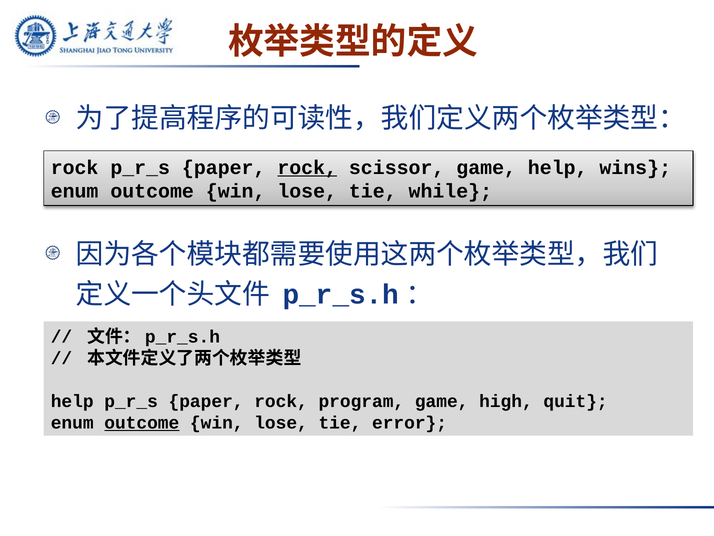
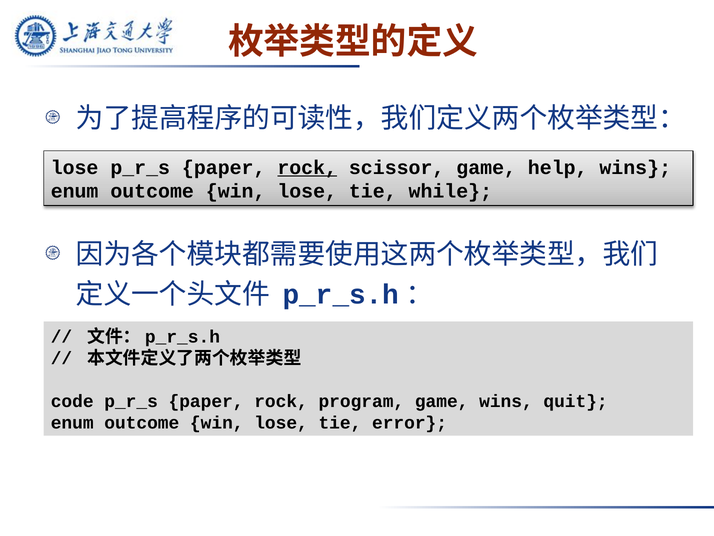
rock: rock -> lose (75, 167)
help: help -> code (72, 401)
game high: high -> wins (506, 401)
outcome underline: present -> none (142, 422)
